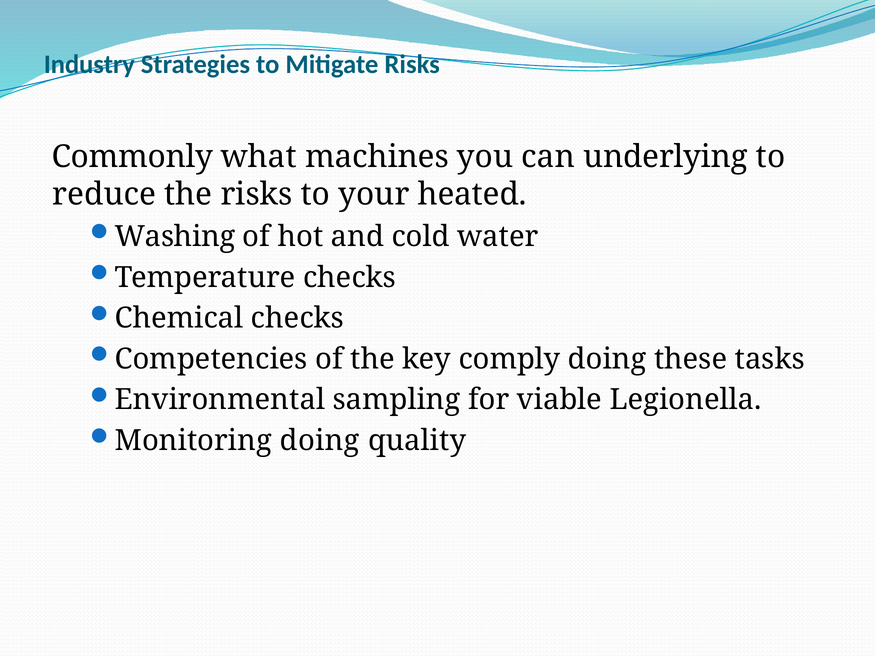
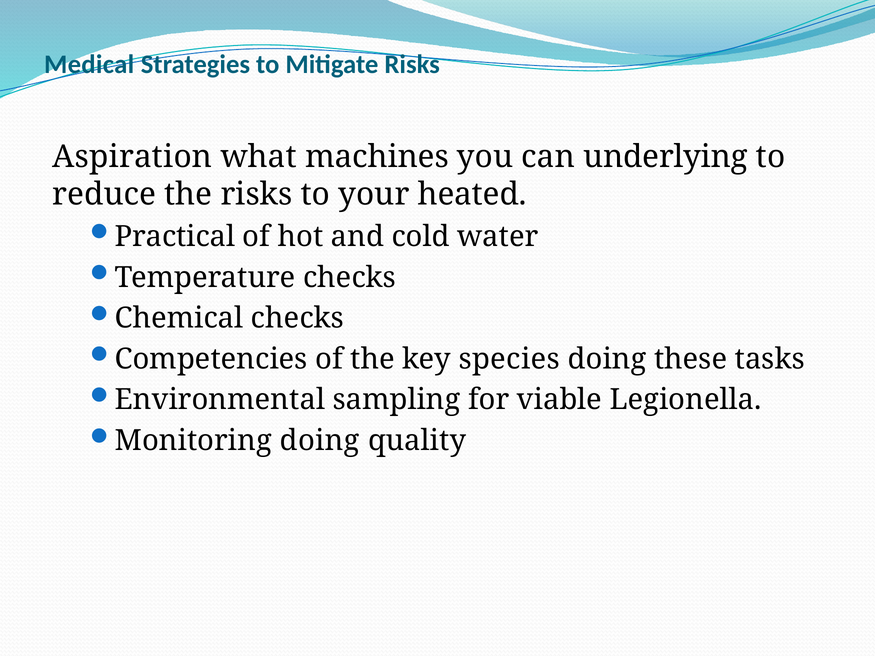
Industry: Industry -> Medical (89, 65)
Commonly: Commonly -> Aspiration (132, 157)
Washing: Washing -> Practical (175, 237)
comply: comply -> species (509, 359)
